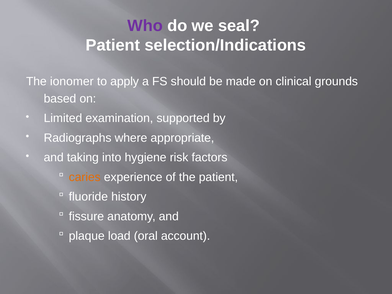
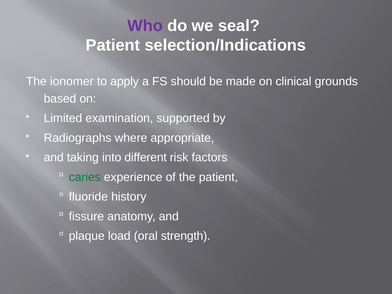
hygiene: hygiene -> different (146, 157)
caries colour: orange -> green (85, 177)
account: account -> strength (186, 236)
